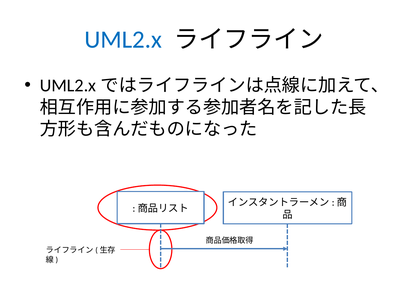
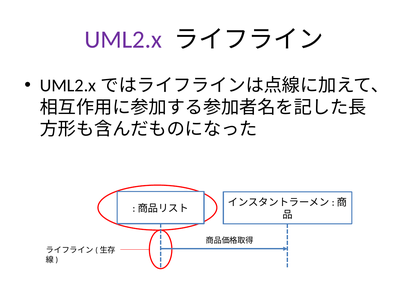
UML2.x colour: blue -> purple (123, 39)
